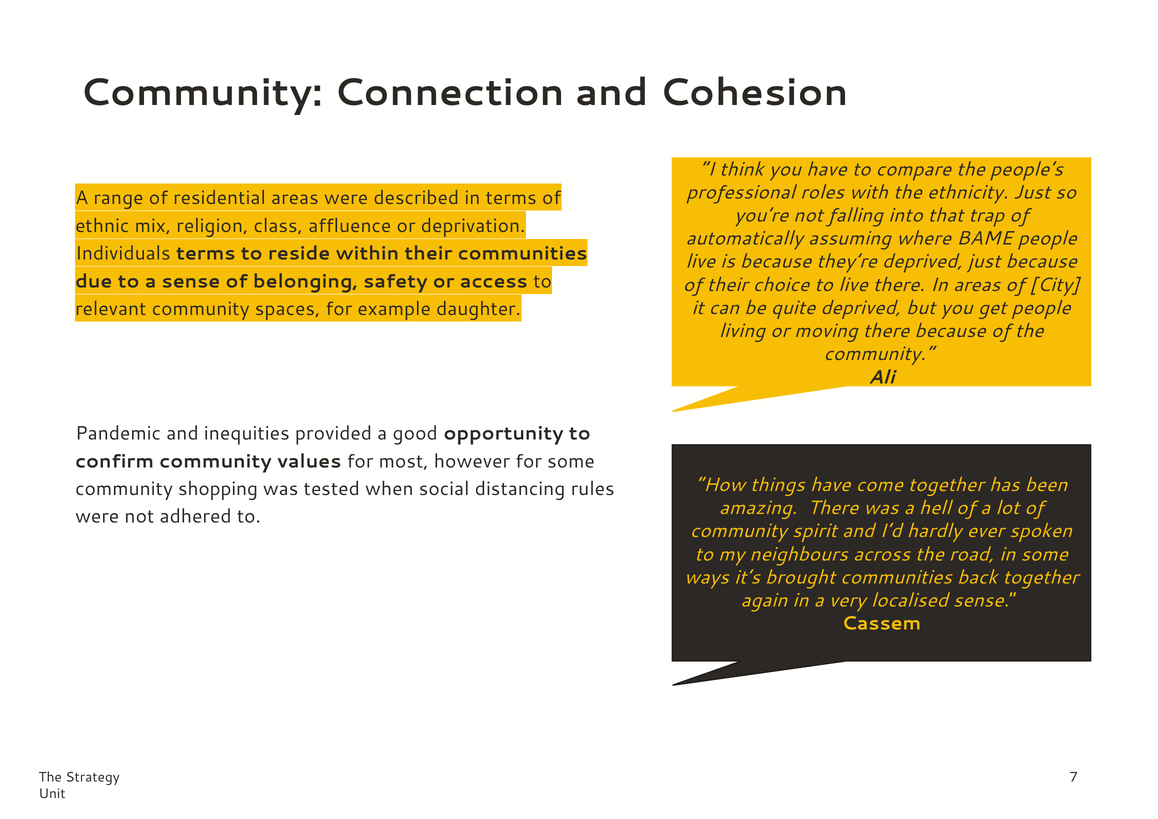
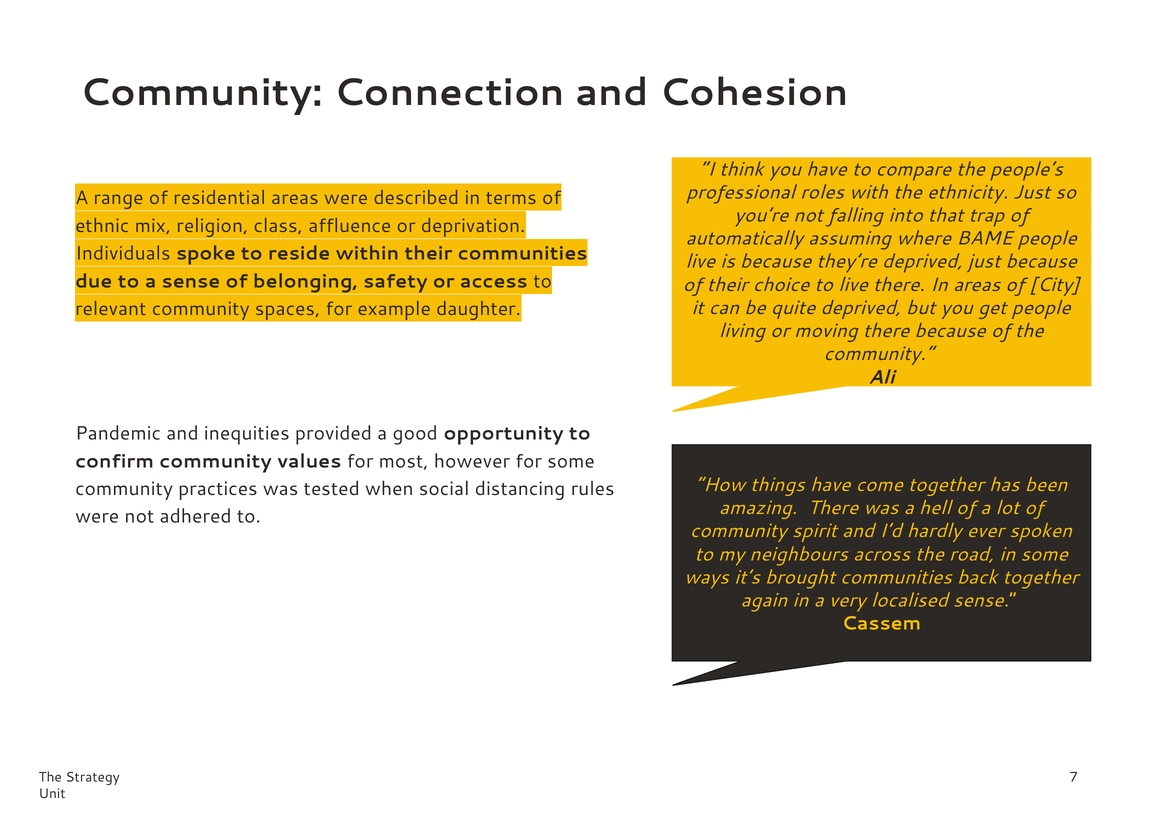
Individuals terms: terms -> spoke (206, 253)
shopping: shopping -> practices (218, 489)
